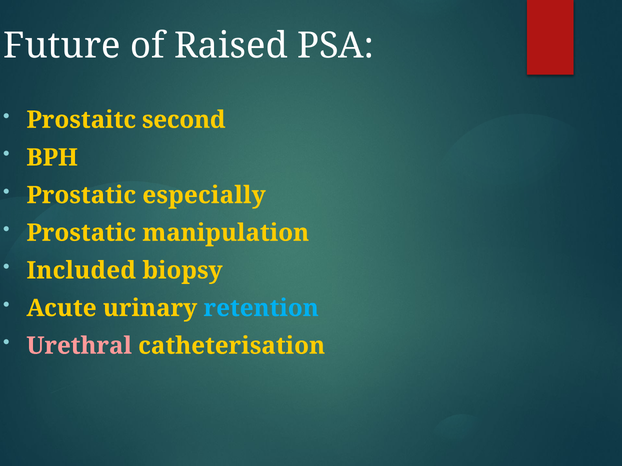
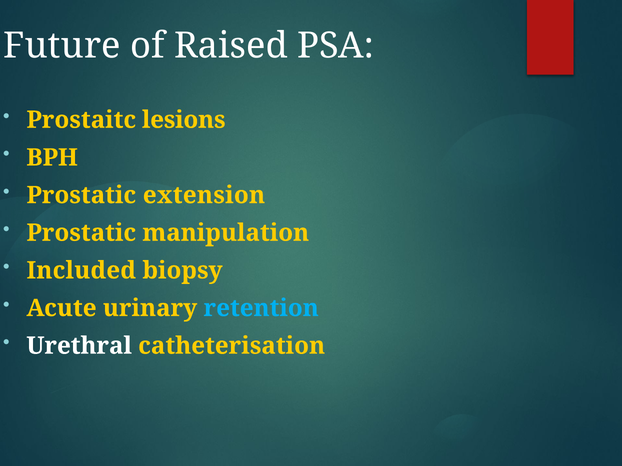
second: second -> lesions (184, 120)
especially: especially -> extension (204, 195)
Urethral colour: pink -> white (79, 346)
